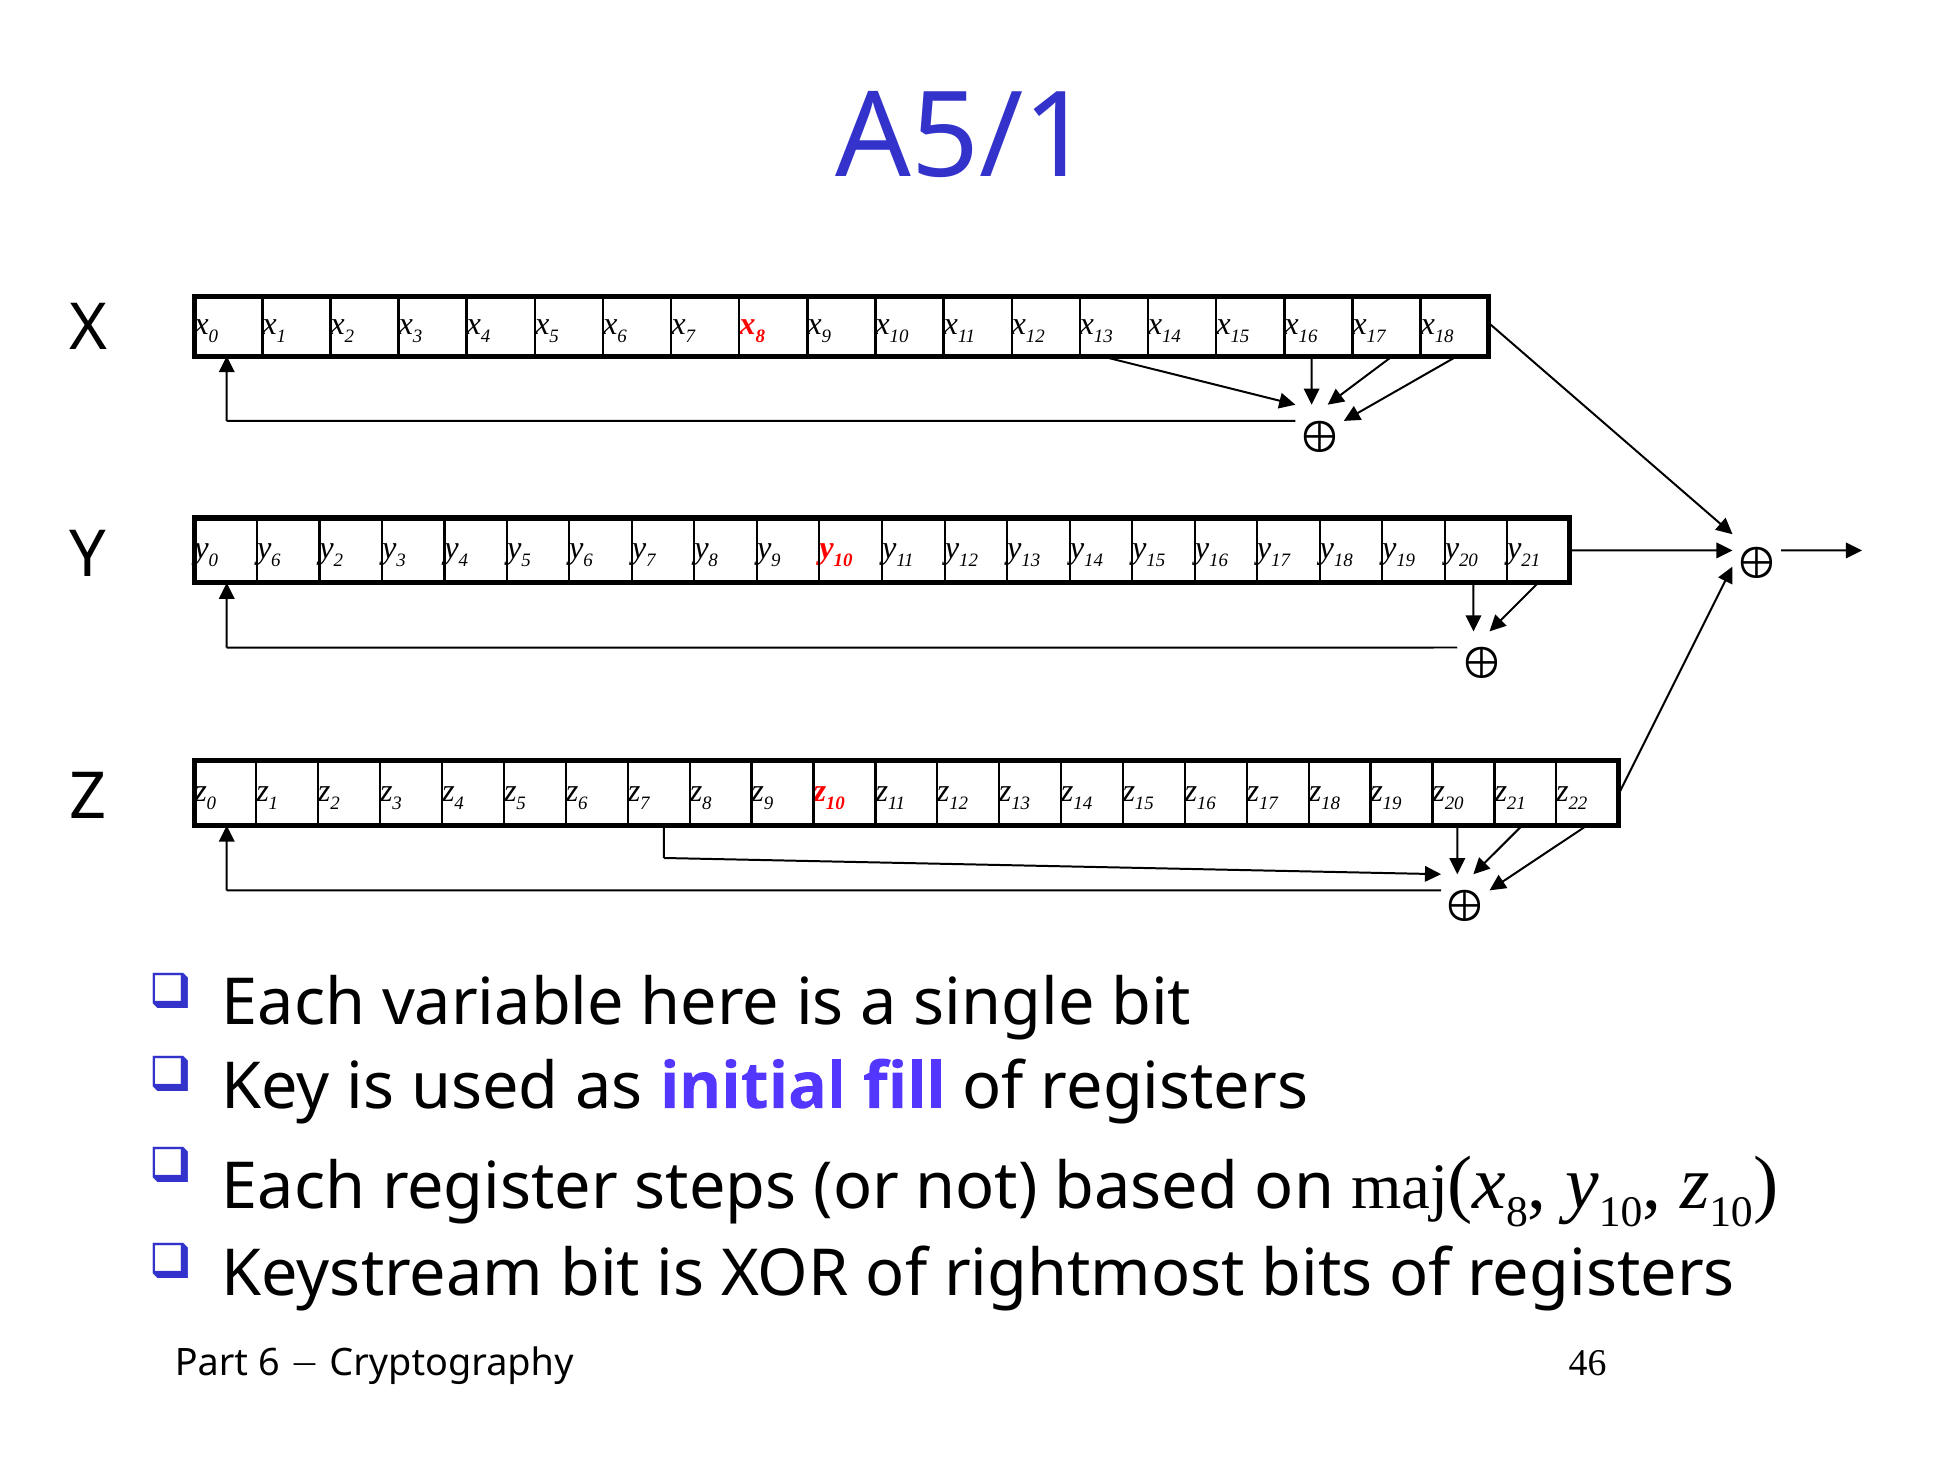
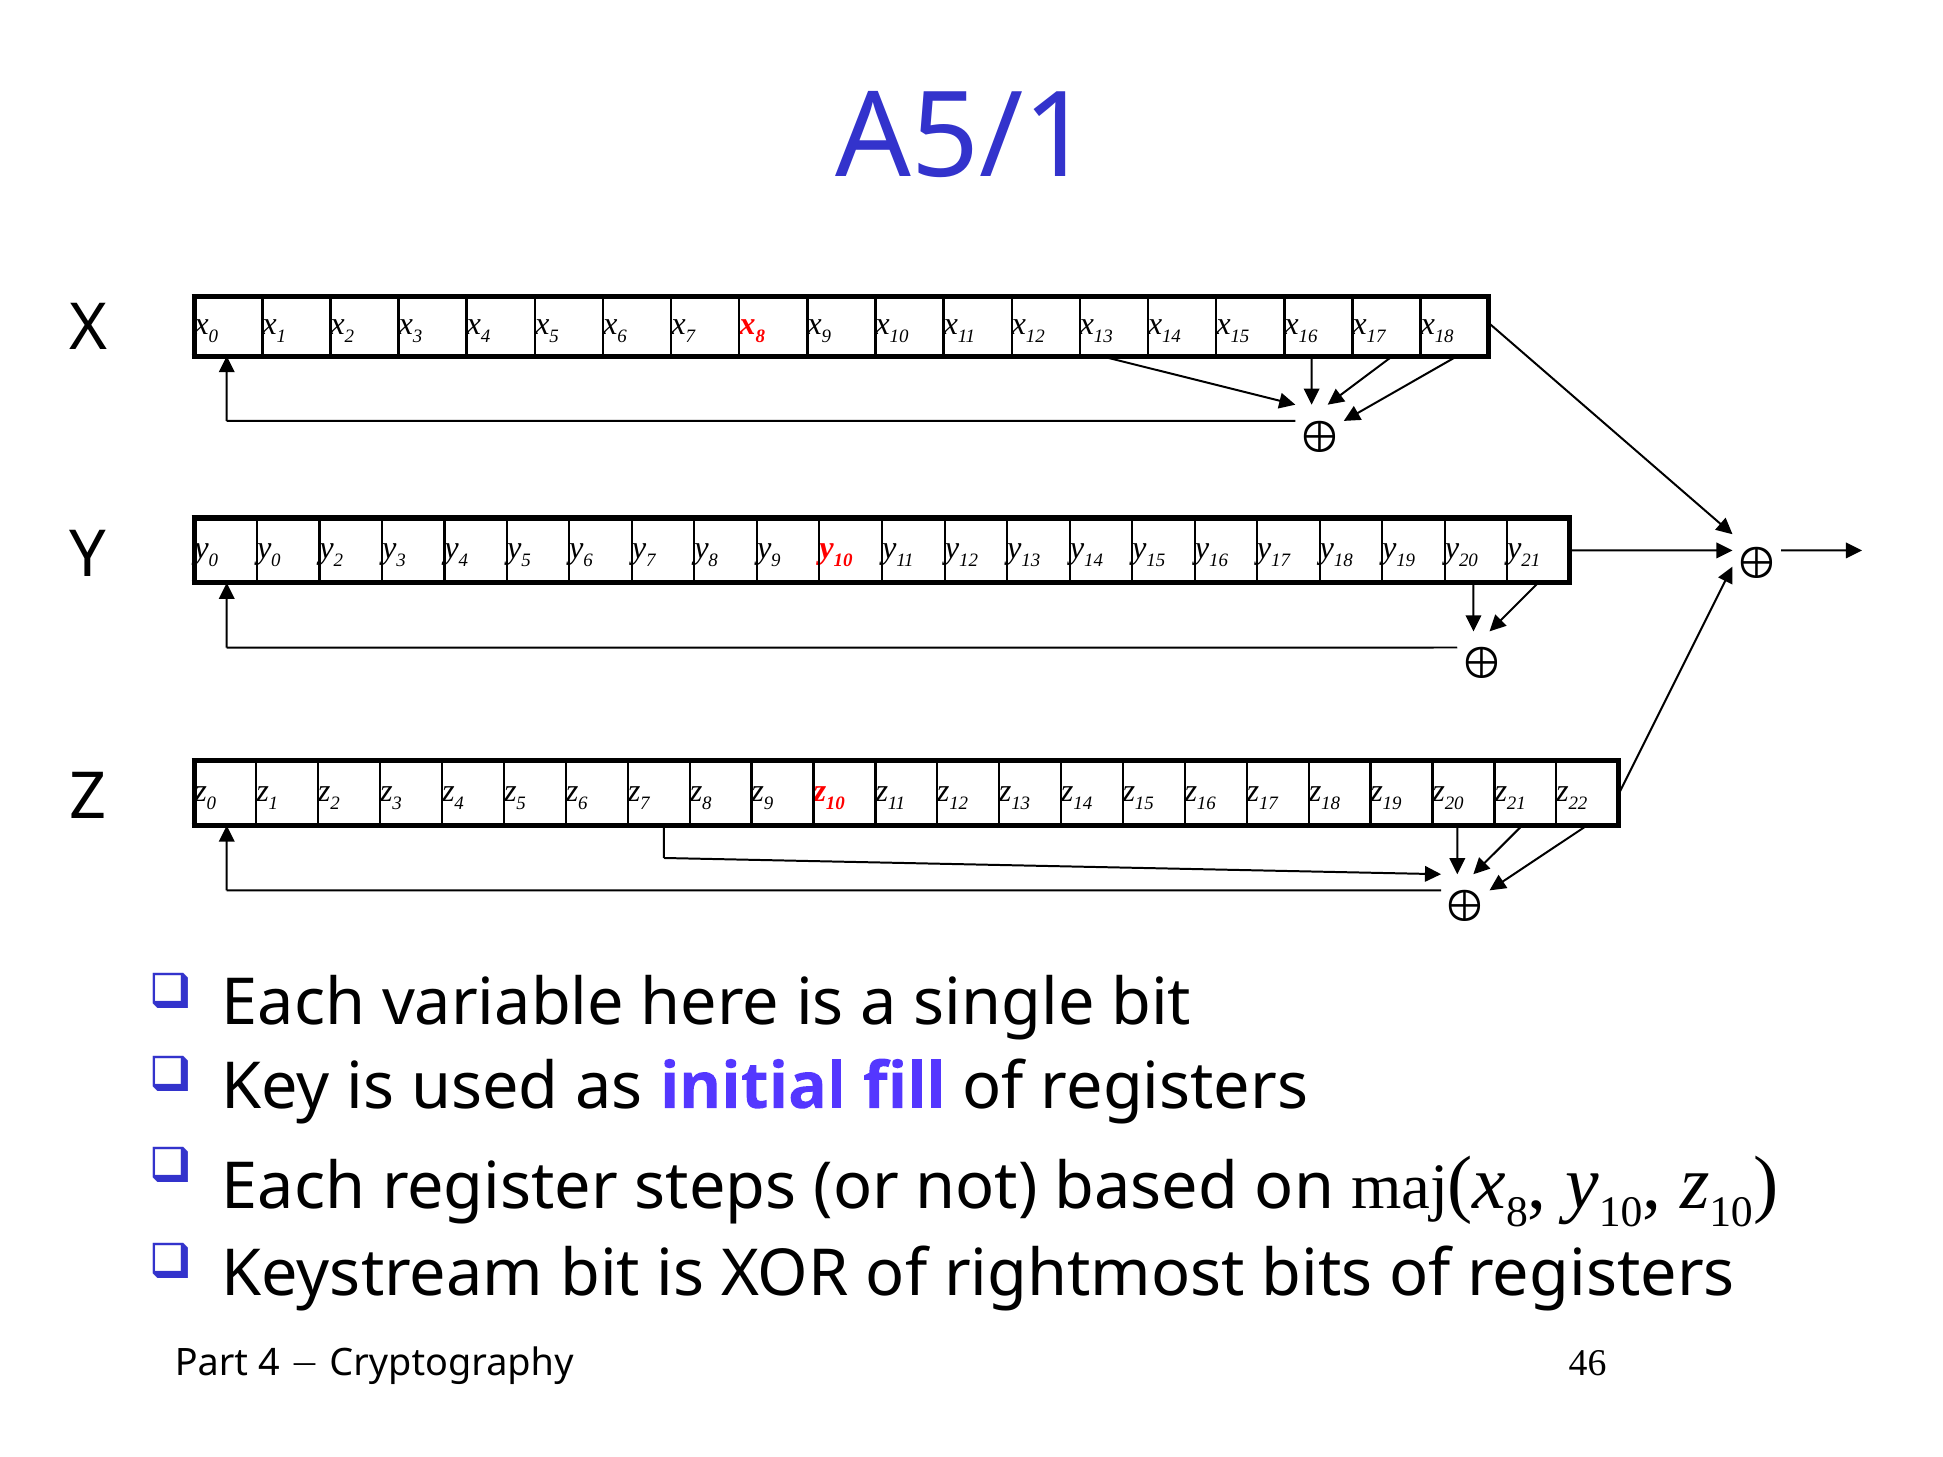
6: 6 -> 0 (276, 561)
Part 6: 6 -> 4 (269, 1363)
